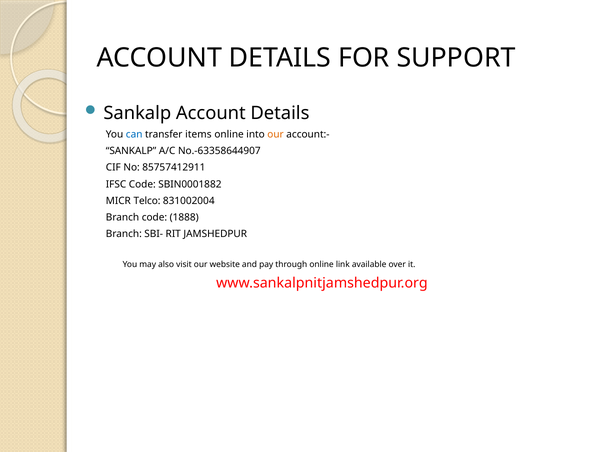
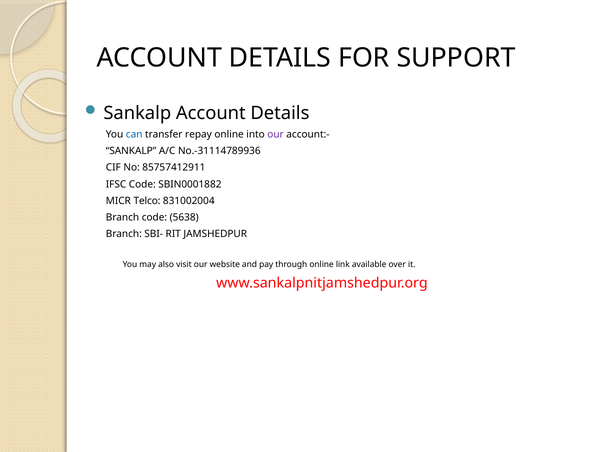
items: items -> repay (198, 134)
our colour: orange -> purple (276, 134)
No.-63358644907: No.-63358644907 -> No.-31114789936 (219, 151)
1888: 1888 -> 5638 (184, 217)
